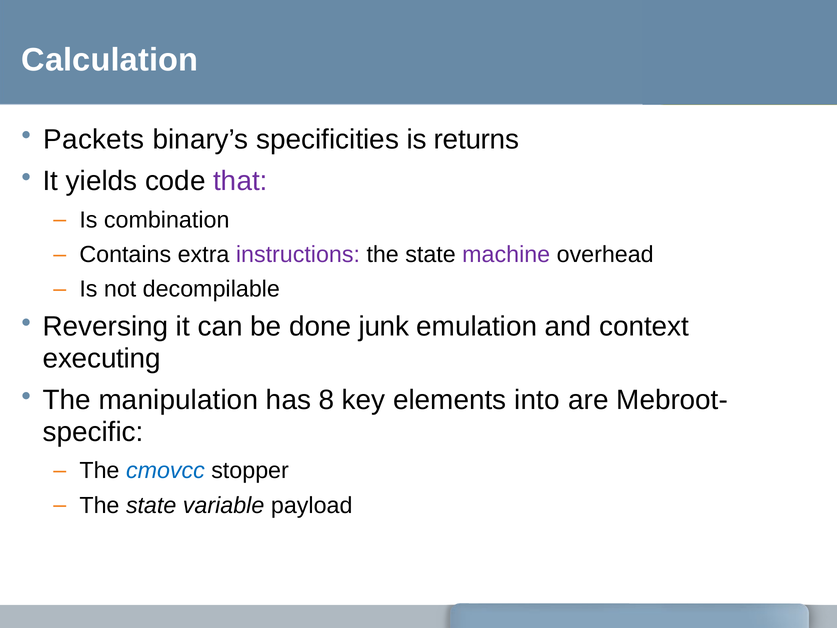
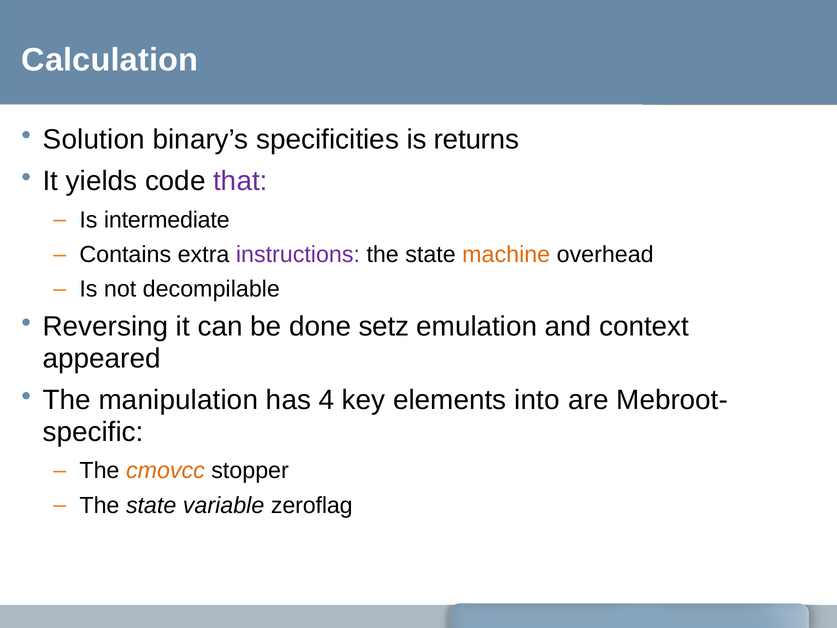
Packets: Packets -> Solution (94, 139)
combination: combination -> intermediate (167, 220)
machine colour: purple -> orange (506, 255)
junk: junk -> setz (384, 327)
executing: executing -> appeared (102, 358)
8: 8 -> 4 (327, 400)
cmovcc colour: blue -> orange (165, 471)
payload: payload -> zeroflag (312, 505)
